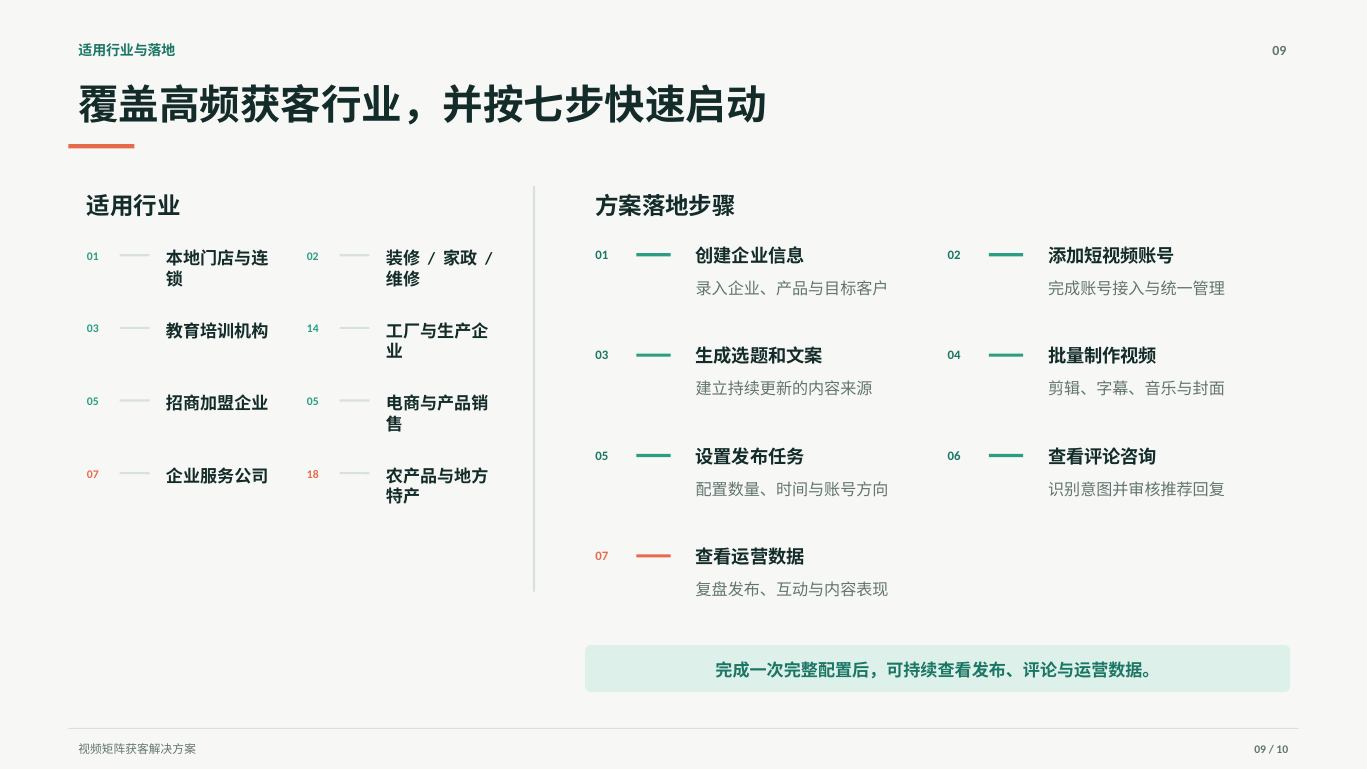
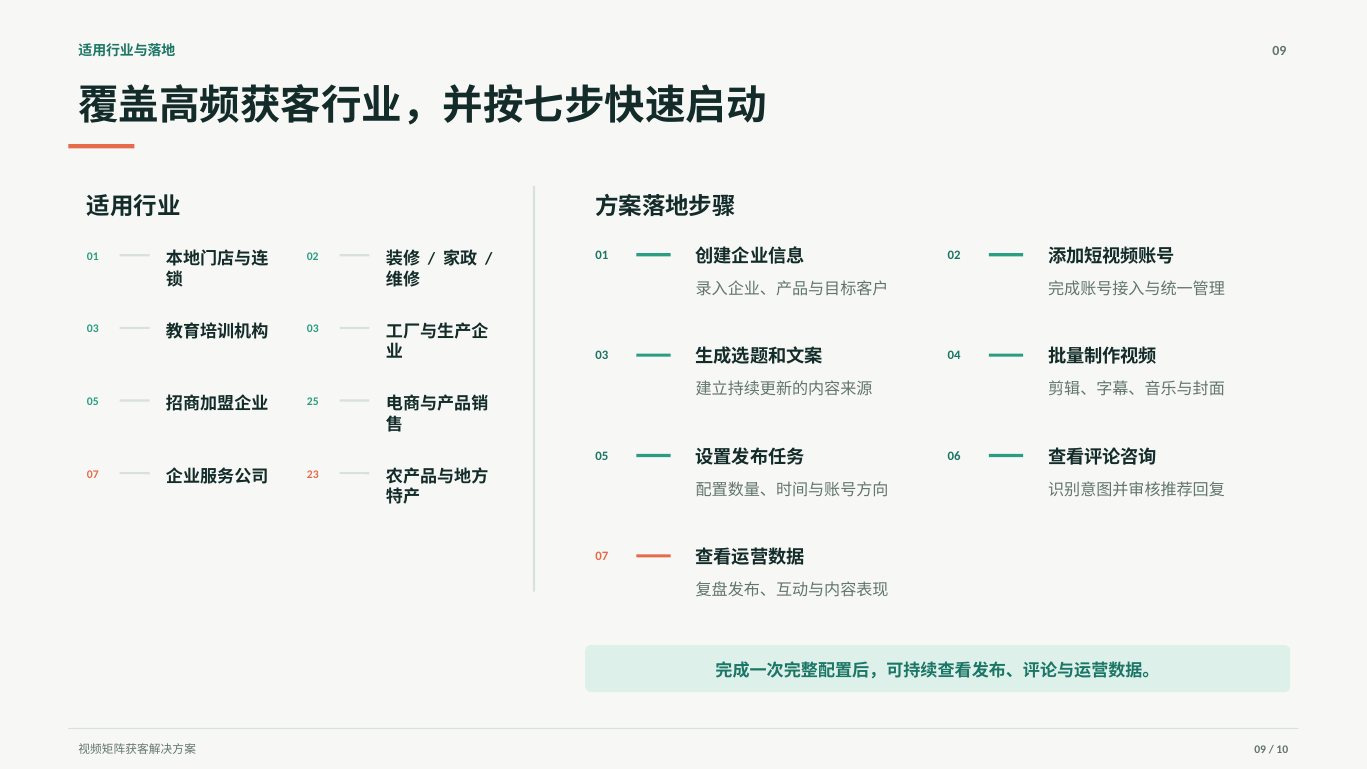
14: 14 -> 03 (313, 329)
05: 05 -> 25 (313, 402)
18: 18 -> 23 (313, 474)
